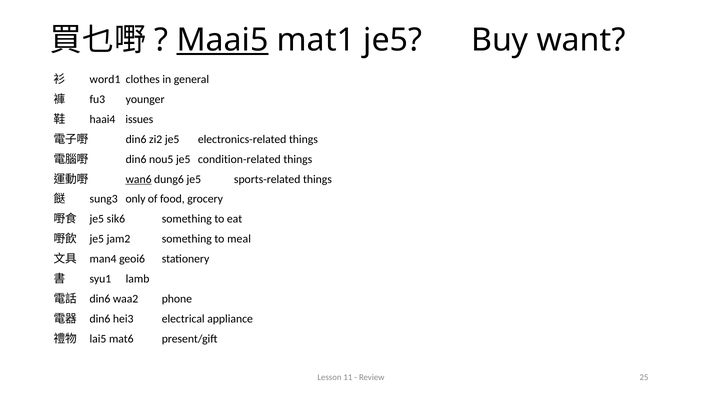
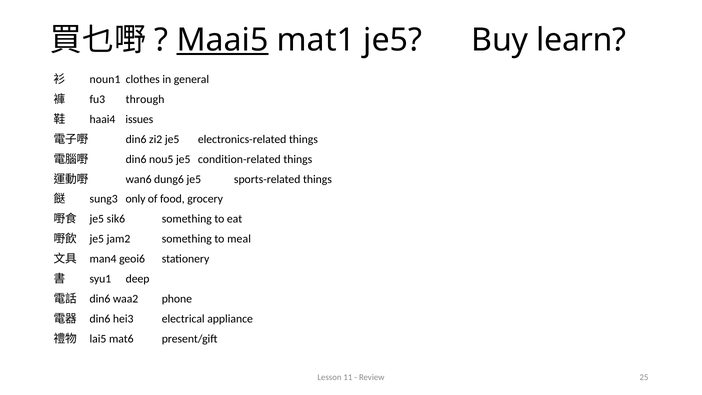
want: want -> learn (581, 40)
word1: word1 -> noun1 (105, 79)
younger: younger -> through (145, 99)
wan6 underline: present -> none (139, 179)
lamb: lamb -> deep (138, 279)
